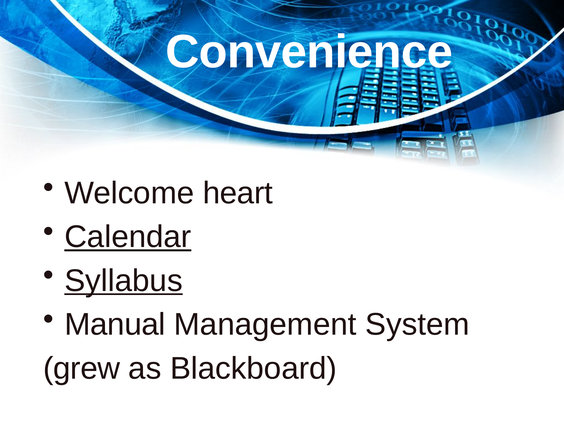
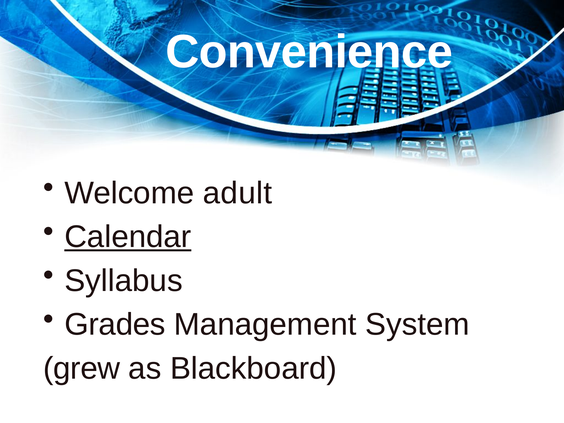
heart: heart -> adult (237, 193)
Syllabus underline: present -> none (124, 281)
Manual: Manual -> Grades (115, 325)
